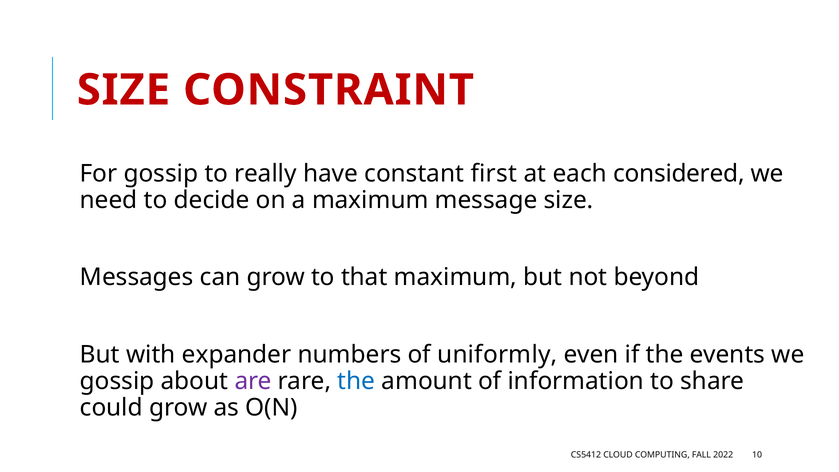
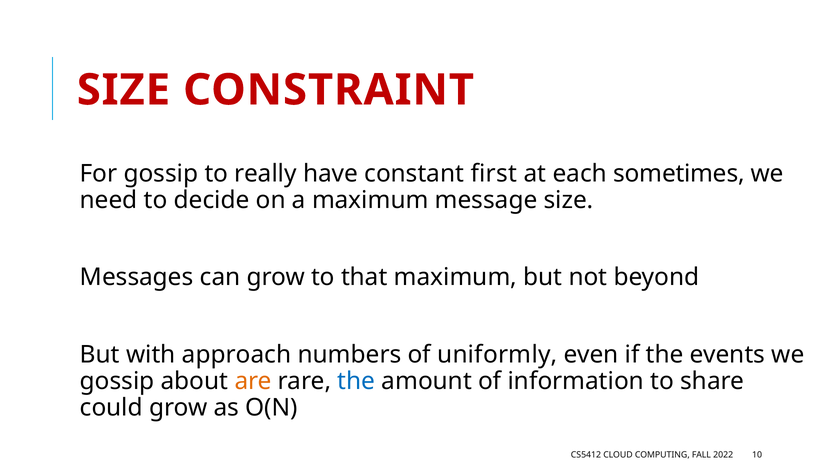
considered: considered -> sometimes (679, 174)
expander: expander -> approach (237, 355)
are colour: purple -> orange (253, 381)
